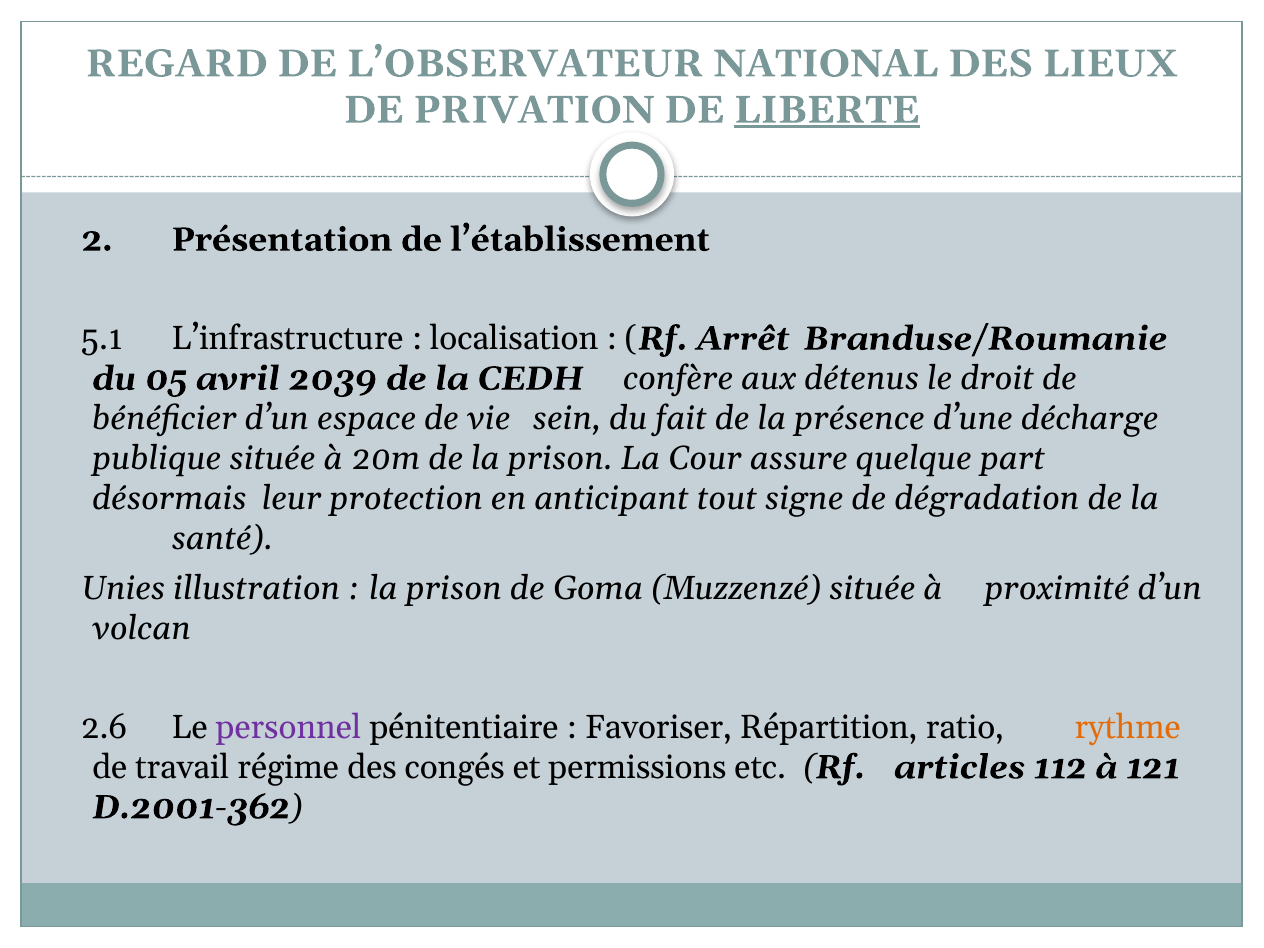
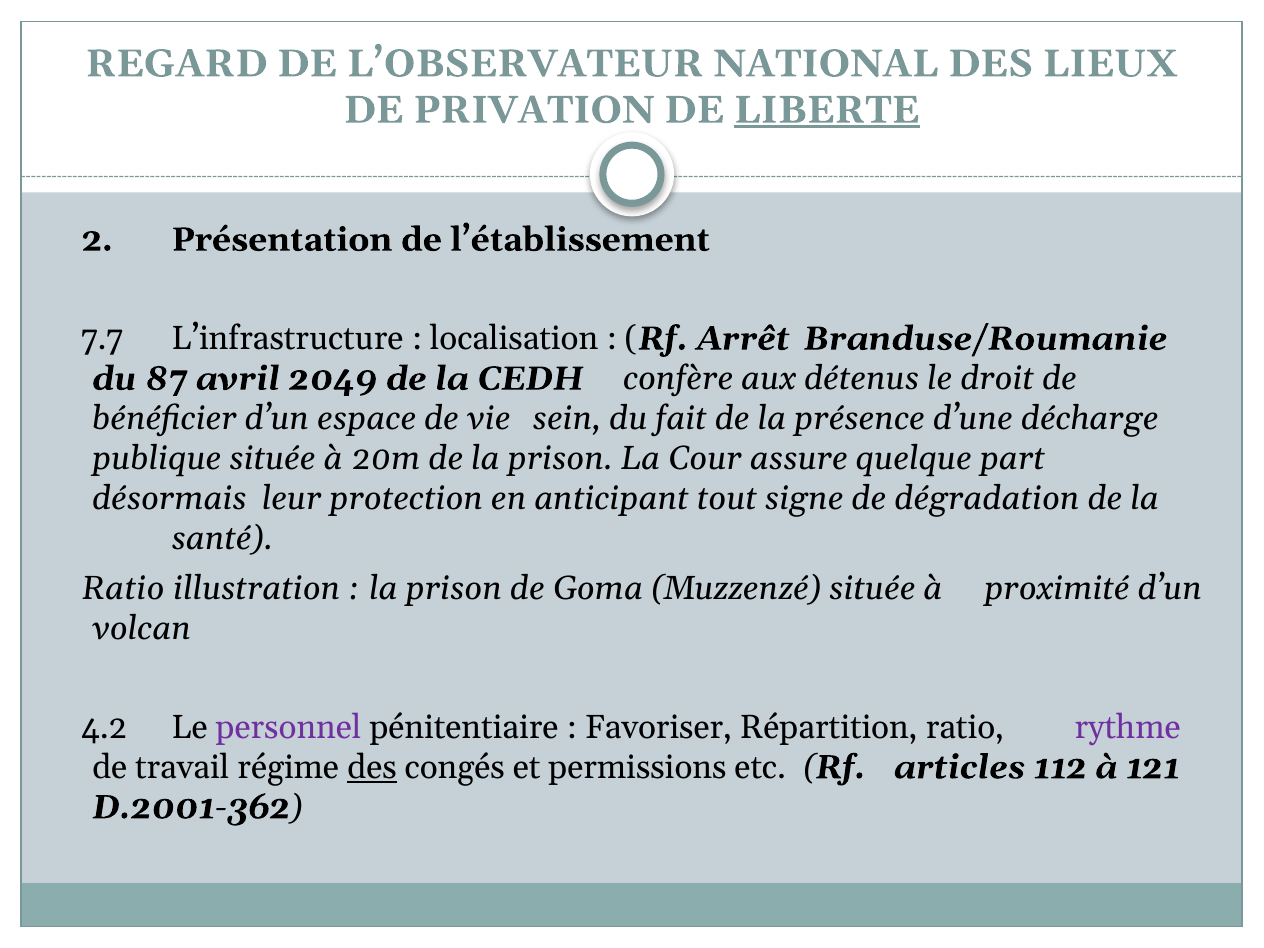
5.1: 5.1 -> 7.7 (102, 339)
05: 05 -> 87 (166, 379)
2039: 2039 -> 2049 (333, 379)
Unies: Unies -> Ratio (123, 588)
2.6: 2.6 -> 4.2 (104, 727)
rythme colour: orange -> purple (1128, 727)
des underline: none -> present (372, 767)
